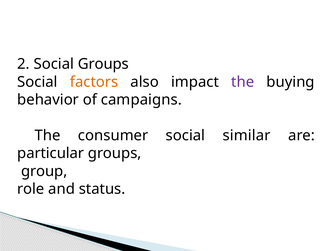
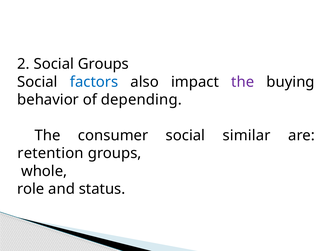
factors colour: orange -> blue (94, 82)
campaigns: campaigns -> depending (141, 100)
particular: particular -> retention (51, 153)
group: group -> whole (44, 171)
